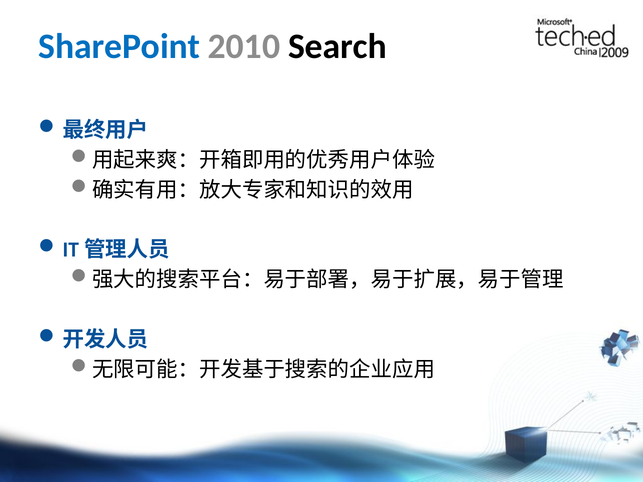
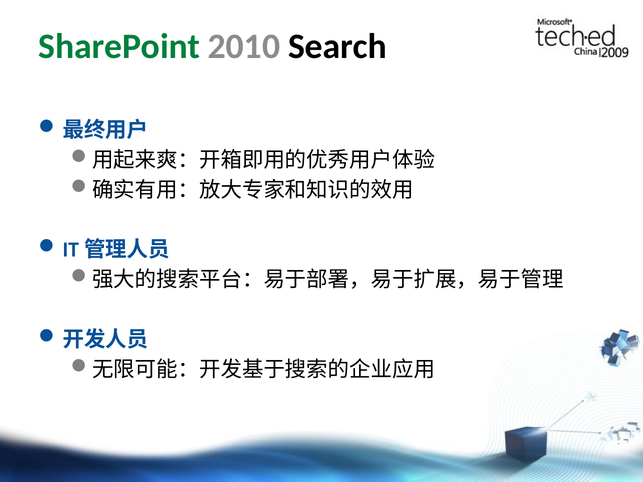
SharePoint colour: blue -> green (119, 46)
